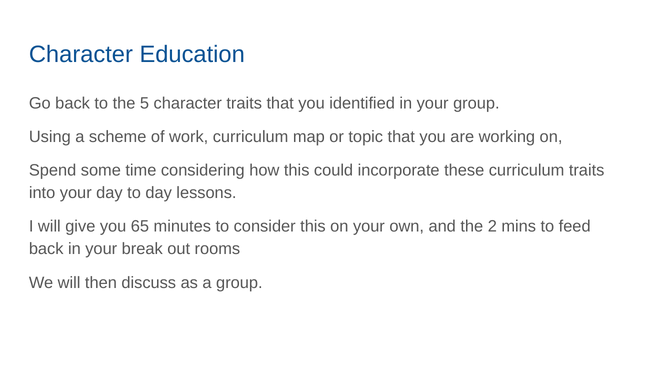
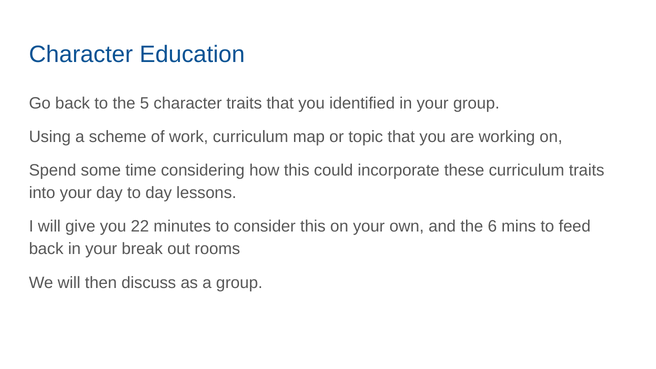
65: 65 -> 22 (140, 226)
2: 2 -> 6 (492, 226)
